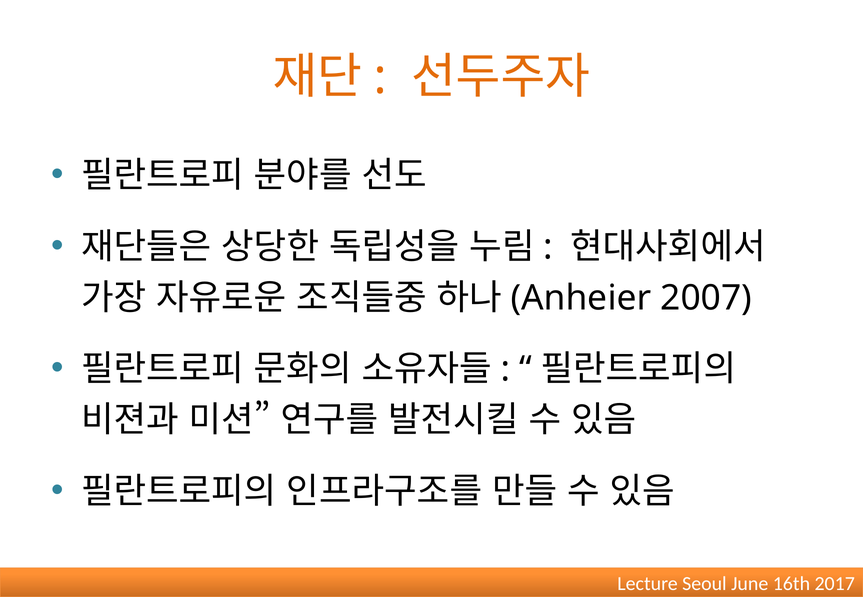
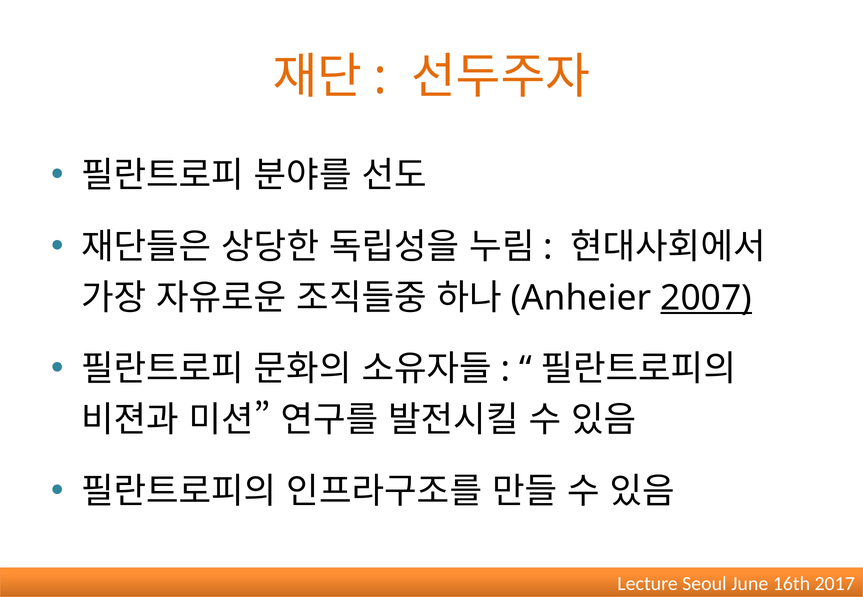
2007 underline: none -> present (706, 298)
